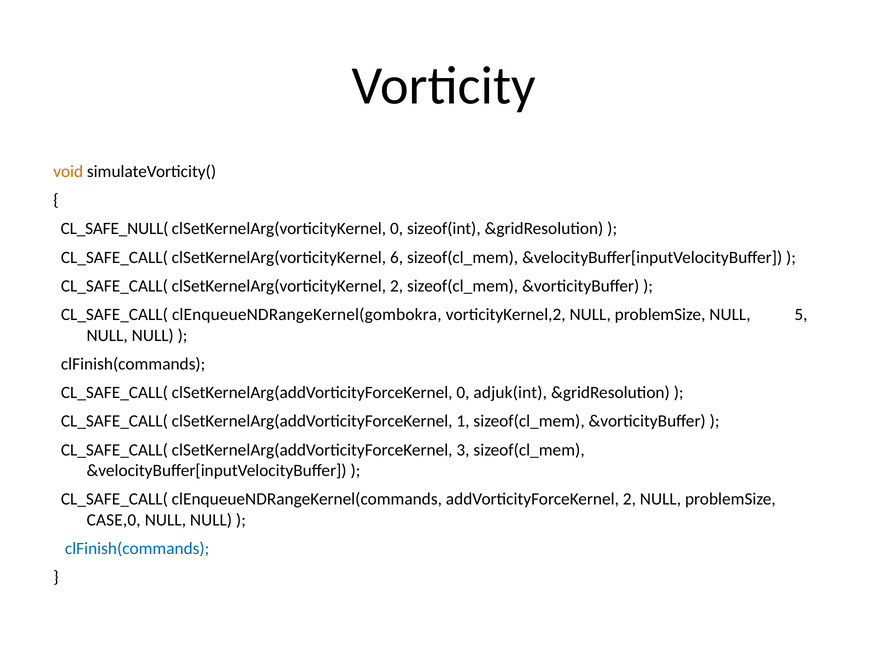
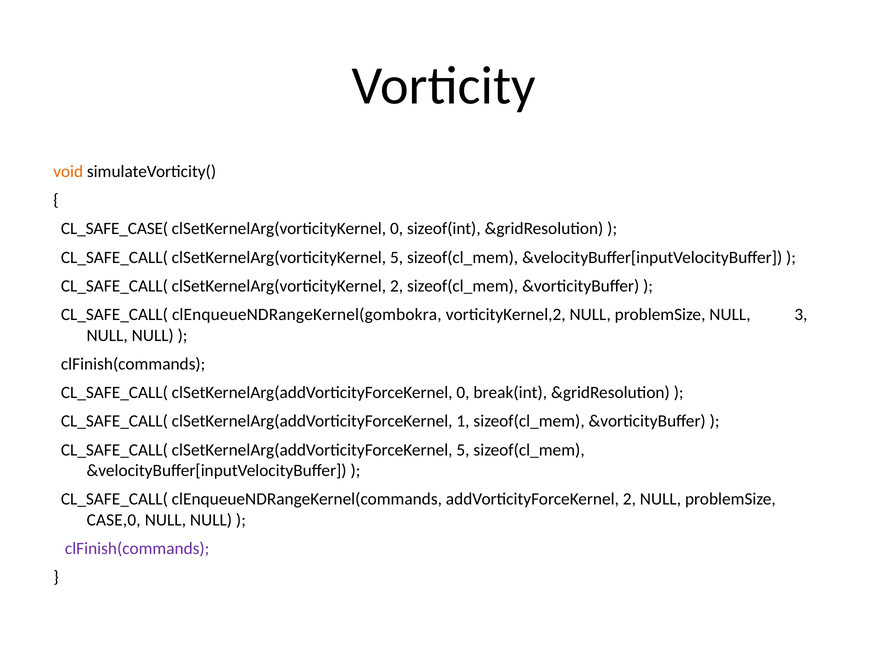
CL_SAFE_NULL(: CL_SAFE_NULL( -> CL_SAFE_CASE( (115, 229)
clSetKernelArg(vorticityKernel 6: 6 -> 5 (397, 257)
5: 5 -> 3 (801, 315)
adjuk(int: adjuk(int -> break(int (510, 393)
clSetKernelArg(addVorticityForceKernel 3: 3 -> 5 (463, 450)
clFinish(commands colour: blue -> purple (137, 549)
